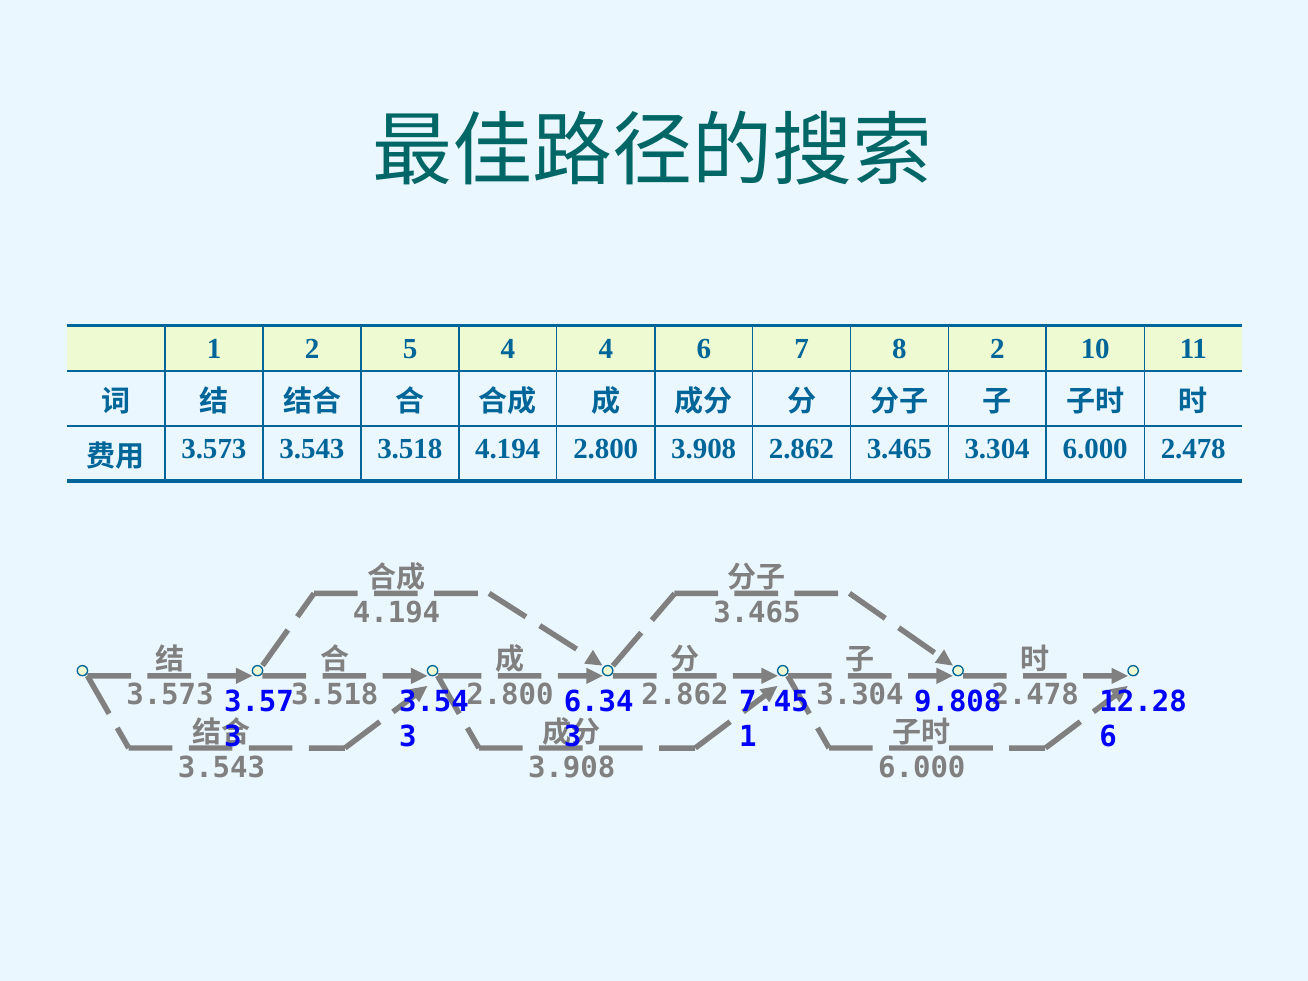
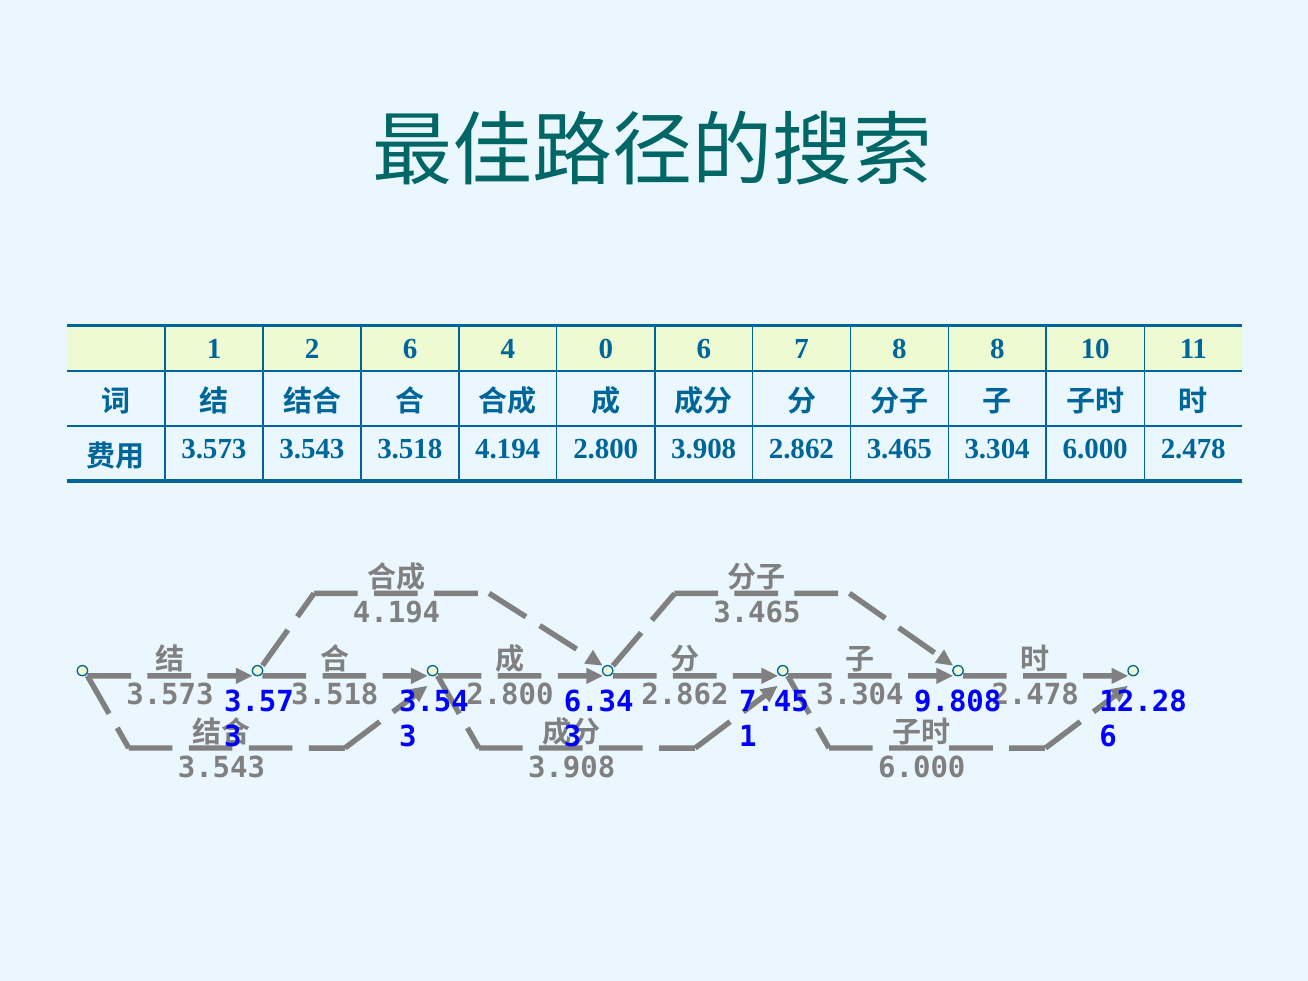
2 5: 5 -> 6 (410, 349)
4 4: 4 -> 0 (606, 349)
8 2: 2 -> 8 (997, 349)
